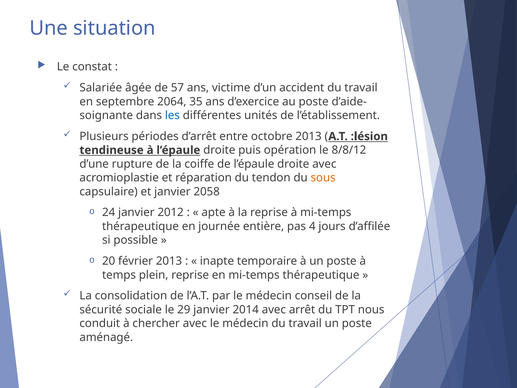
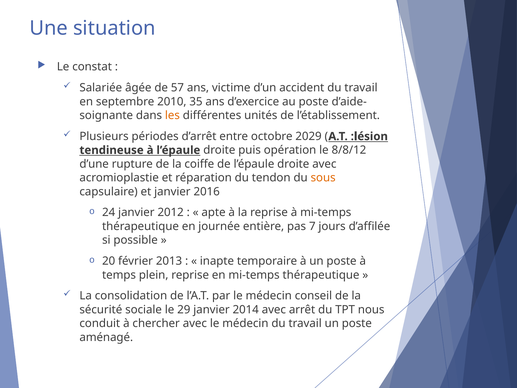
2064: 2064 -> 2010 (172, 102)
les colour: blue -> orange (172, 115)
octobre 2013: 2013 -> 2029 (309, 136)
2058: 2058 -> 2016 (207, 191)
4: 4 -> 7 (312, 226)
